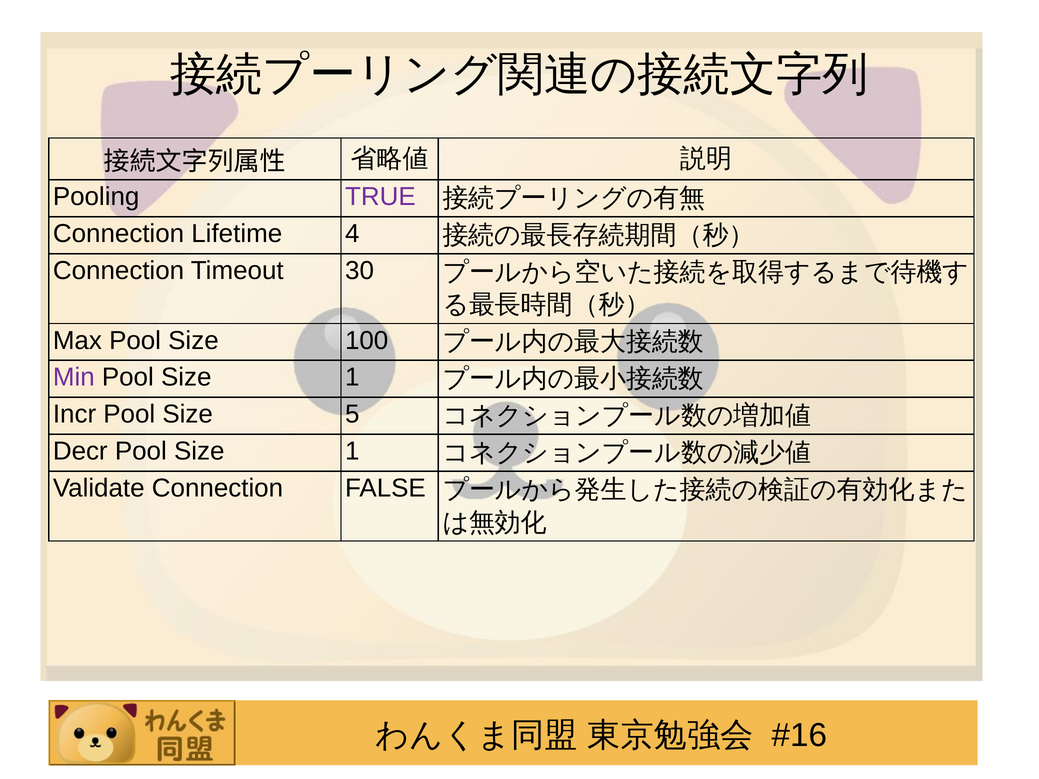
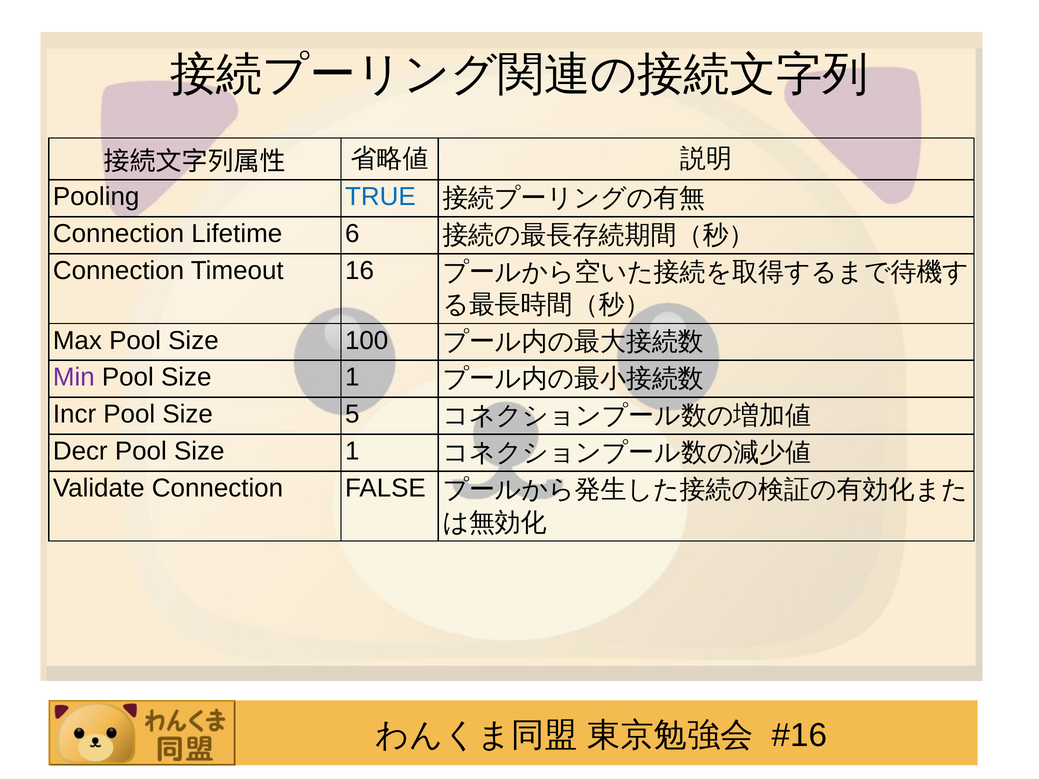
TRUE colour: purple -> blue (380, 197)
4: 4 -> 6 (352, 234)
30: 30 -> 16 (360, 271)
